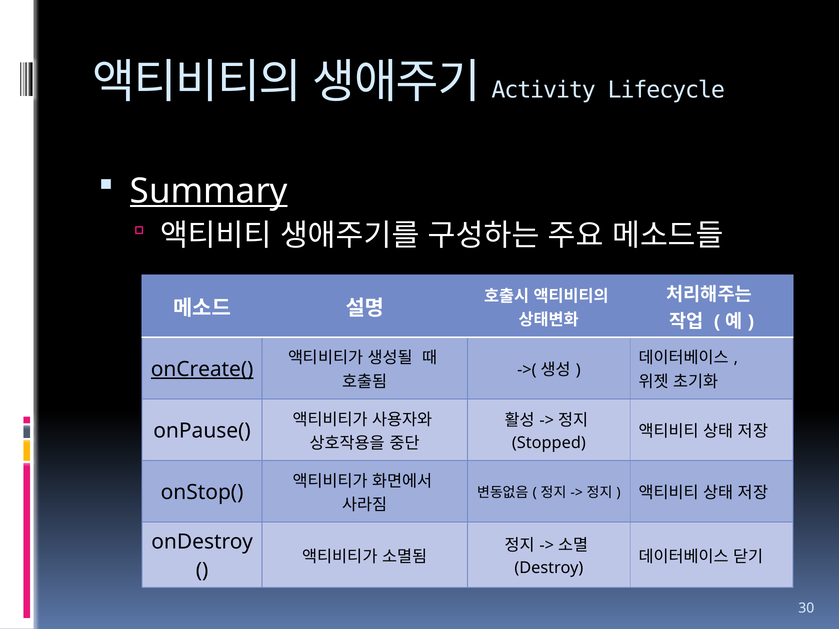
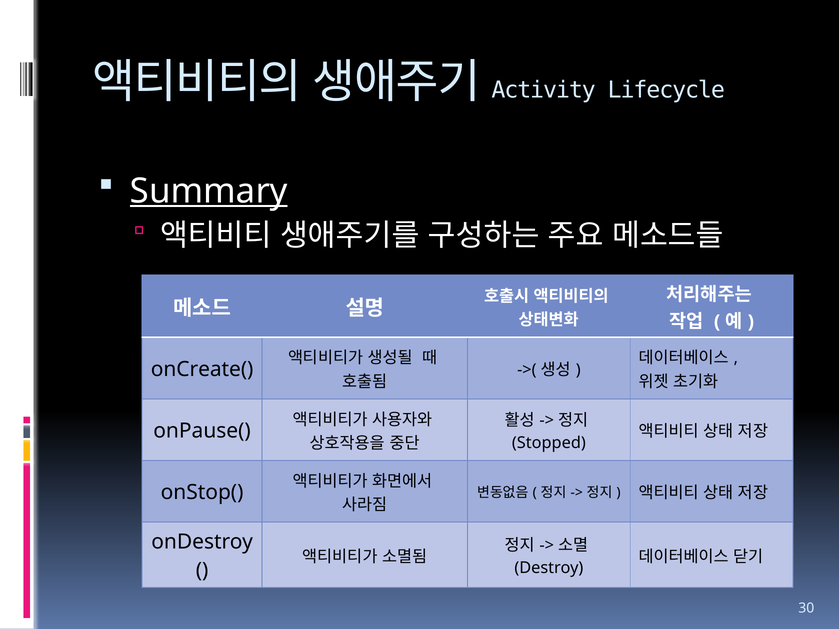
onCreate( underline: present -> none (202, 370)
